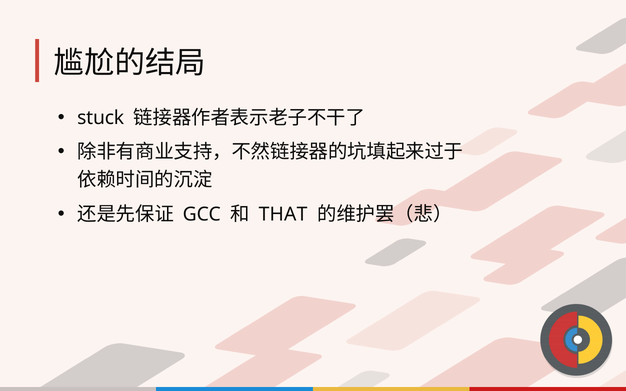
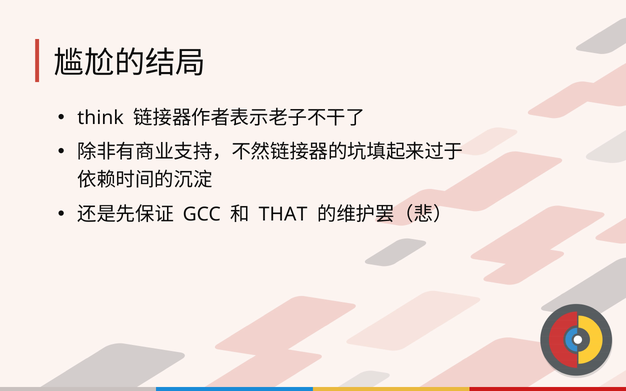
stuck: stuck -> think (101, 118)
